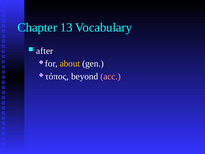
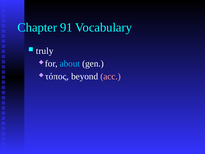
13: 13 -> 91 (66, 27)
after: after -> truly (45, 51)
about colour: yellow -> light blue (70, 64)
